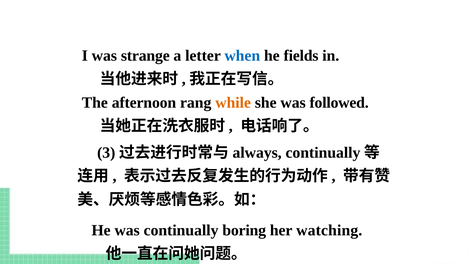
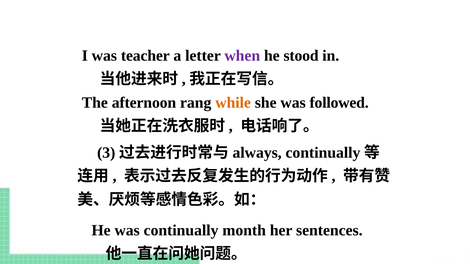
strange: strange -> teacher (145, 56)
when colour: blue -> purple (242, 56)
fields: fields -> stood (301, 56)
boring: boring -> month (244, 231)
watching: watching -> sentences (329, 231)
